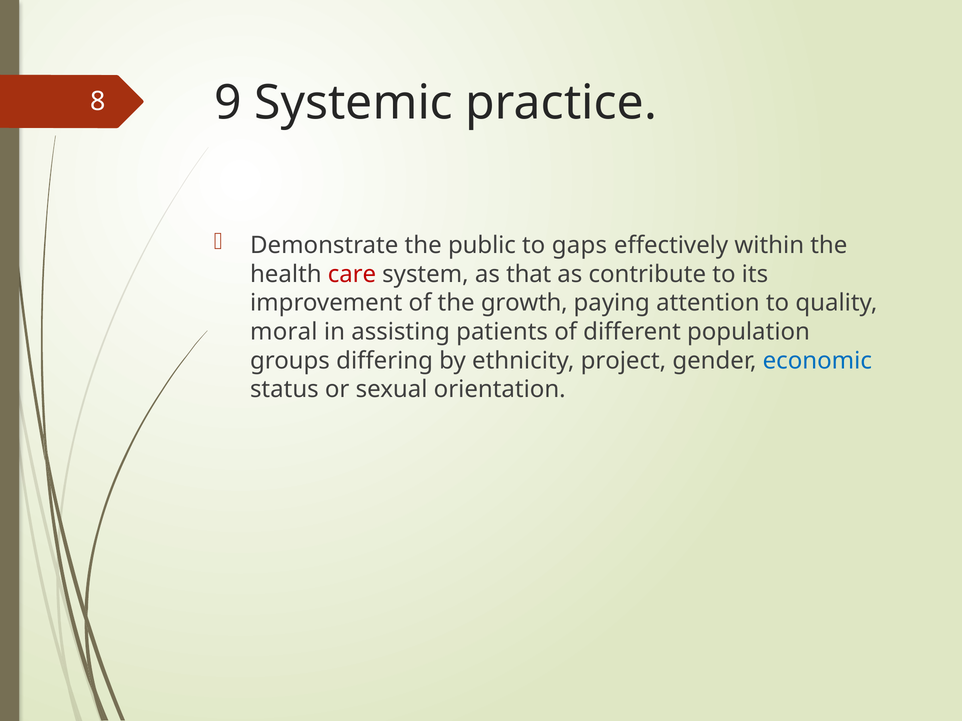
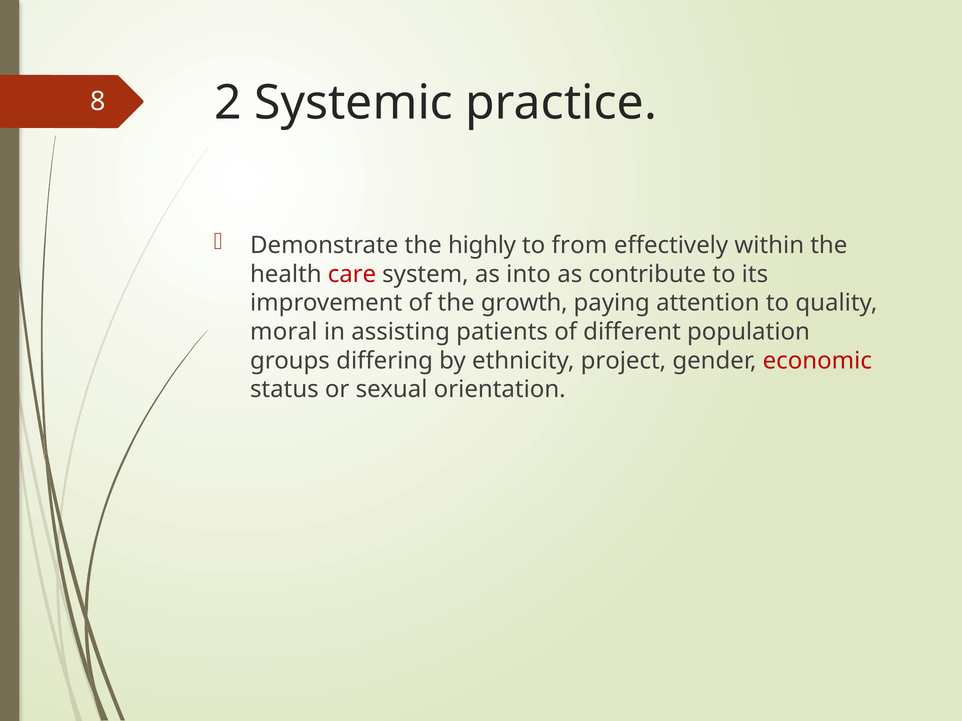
9: 9 -> 2 (228, 103)
public: public -> highly (482, 245)
gaps: gaps -> from (579, 245)
that: that -> into (529, 274)
economic colour: blue -> red (817, 361)
